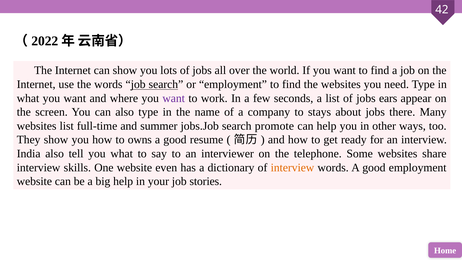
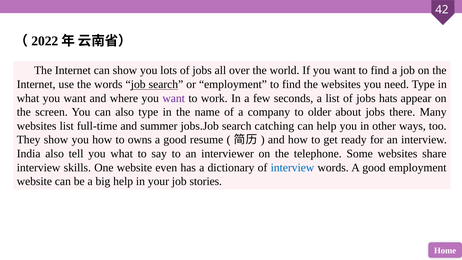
ears: ears -> hats (388, 98)
stays: stays -> older (320, 112)
promote: promote -> catching (274, 126)
interview colour: orange -> blue (292, 167)
